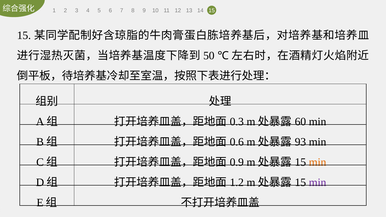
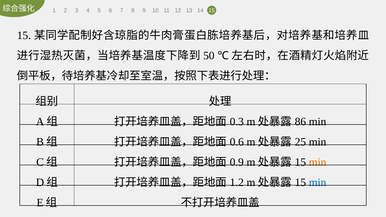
60: 60 -> 86 (300, 122)
93: 93 -> 25 (300, 142)
min colour: purple -> blue (318, 183)
